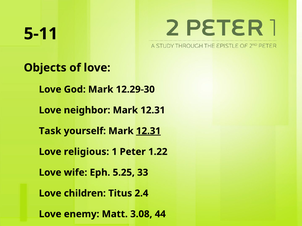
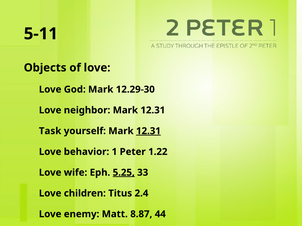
religious: religious -> behavior (87, 152)
5.25 underline: none -> present (124, 173)
3.08: 3.08 -> 8.87 (141, 215)
